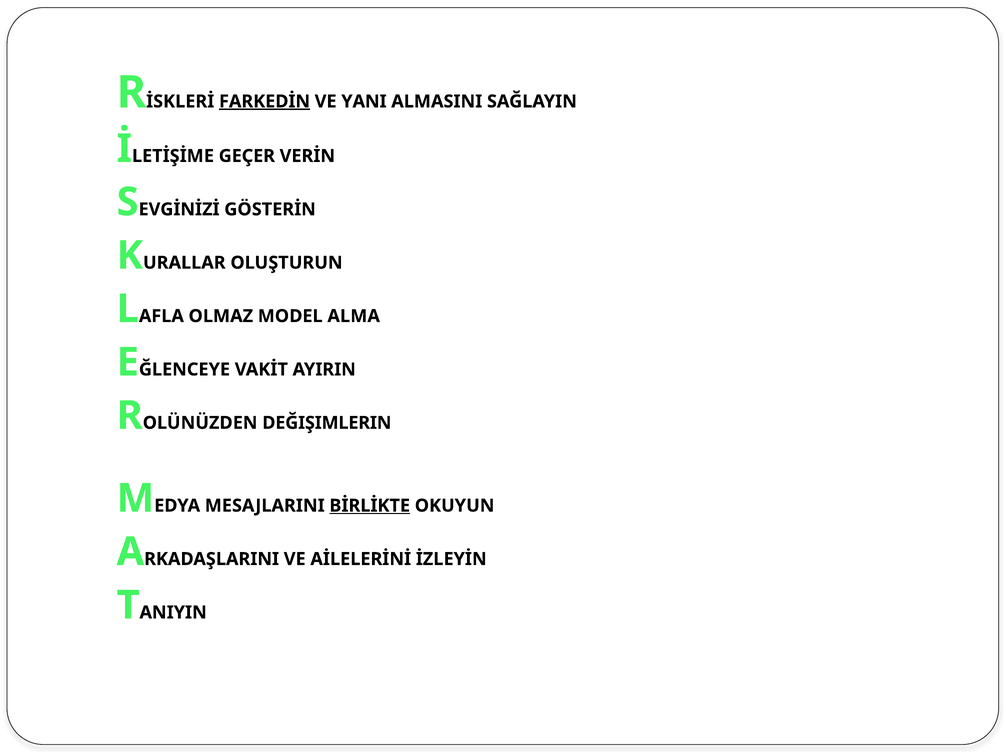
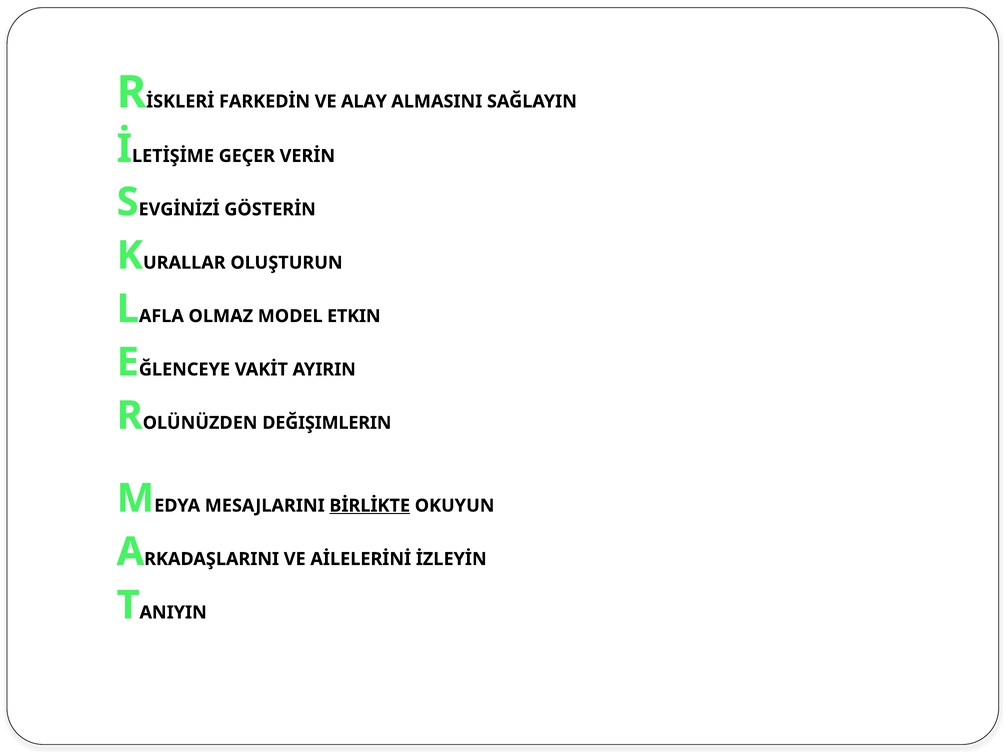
FARKEDİN underline: present -> none (265, 101)
YANI: YANI -> ALAY (364, 101)
ALMA: ALMA -> ETKIN (354, 316)
